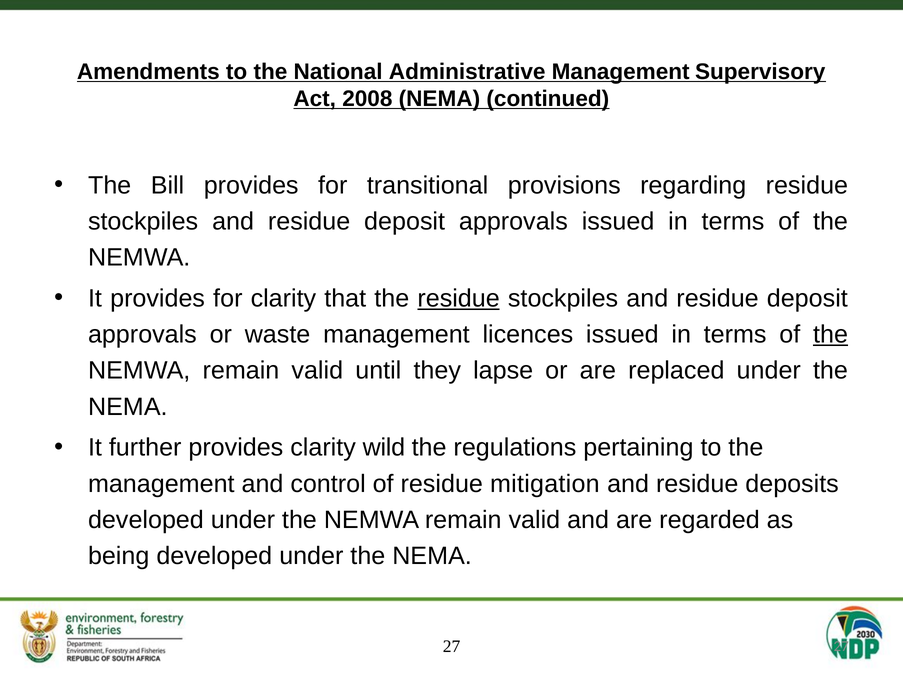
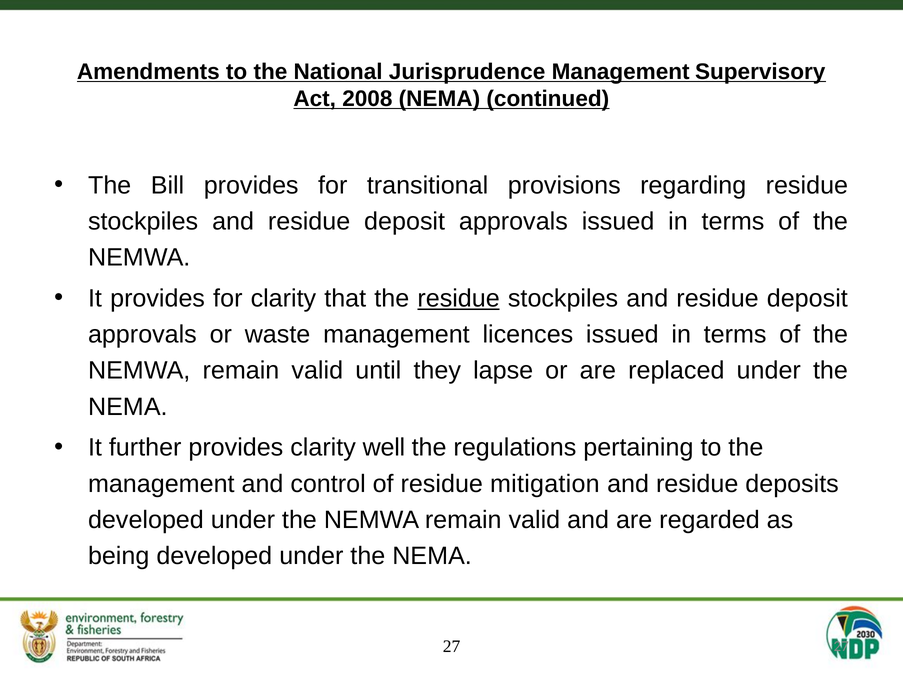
Administrative: Administrative -> Jurisprudence (467, 72)
the underline: present -> none (831, 335)
wild: wild -> well (384, 448)
